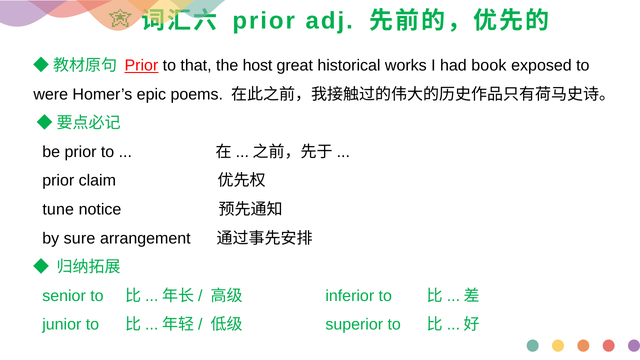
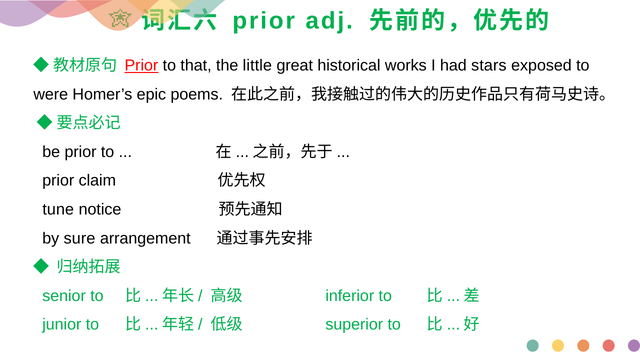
host: host -> little (257, 66)
book: book -> stars (489, 66)
